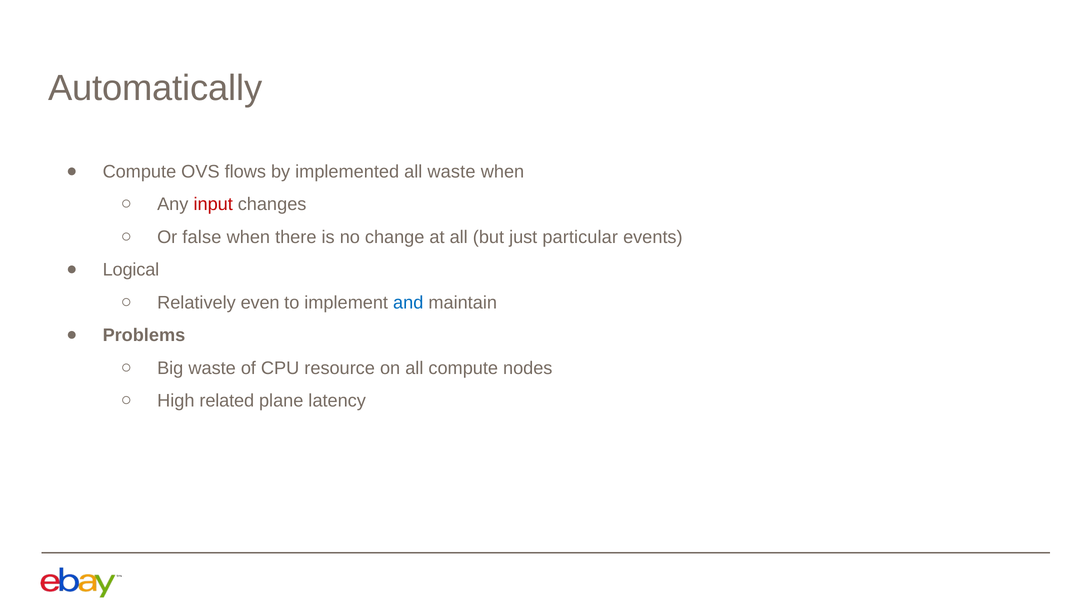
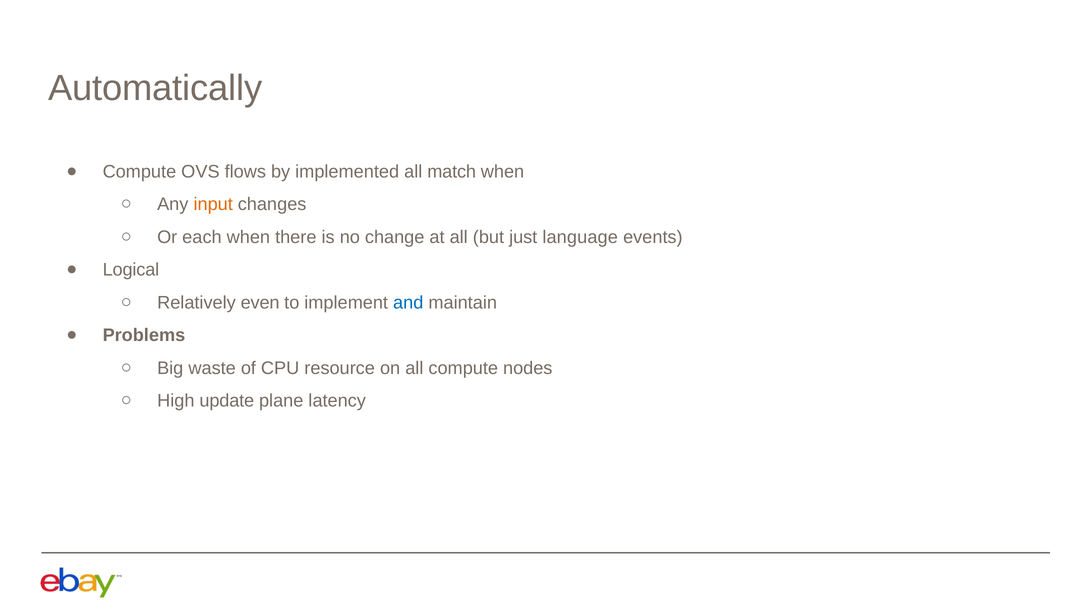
all waste: waste -> match (452, 171)
input colour: red -> orange (213, 204)
false: false -> each (202, 237)
particular: particular -> language (580, 237)
related: related -> update (227, 401)
